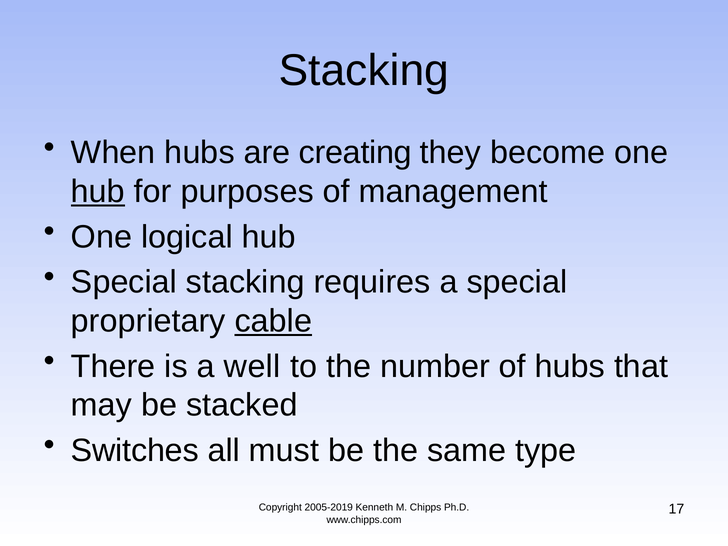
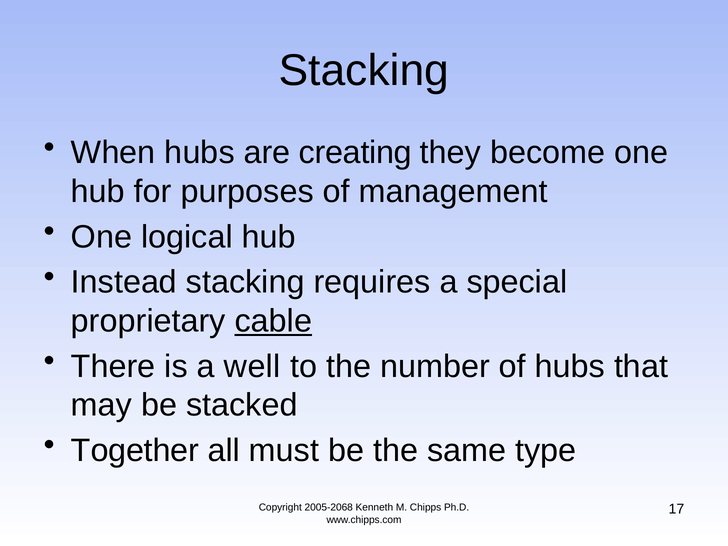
hub underline: present -> none (98, 192)
Special: Special -> Instead (124, 282)
Switches: Switches -> Together (135, 450)
2005-2019: 2005-2019 -> 2005-2068 (329, 508)
